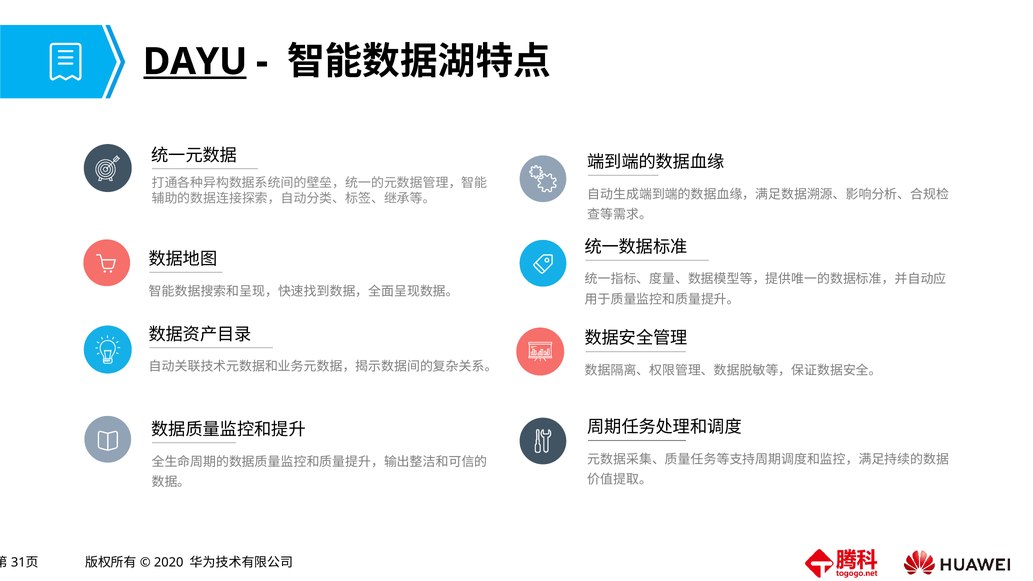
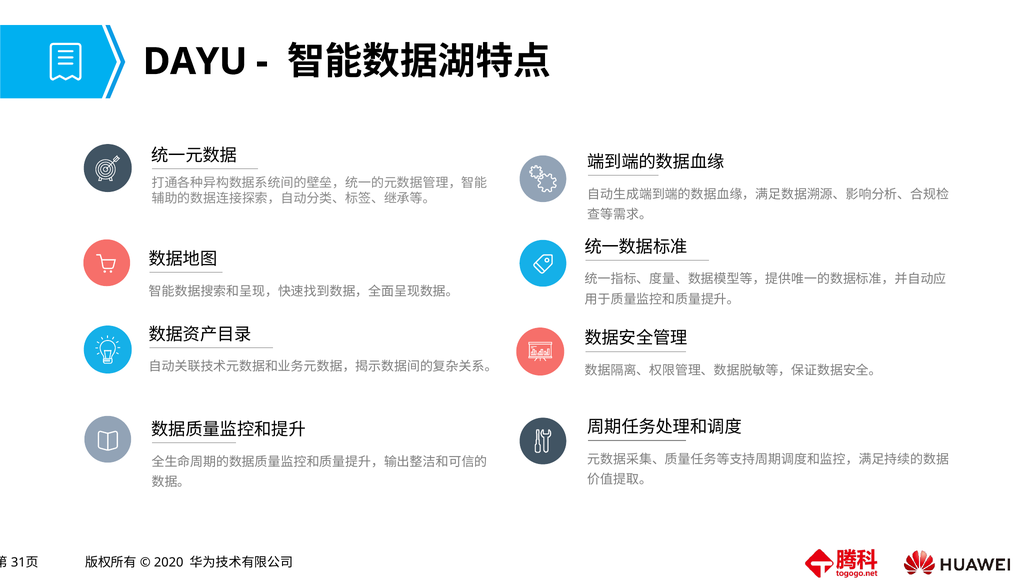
DAYU underline: present -> none (195, 62)
